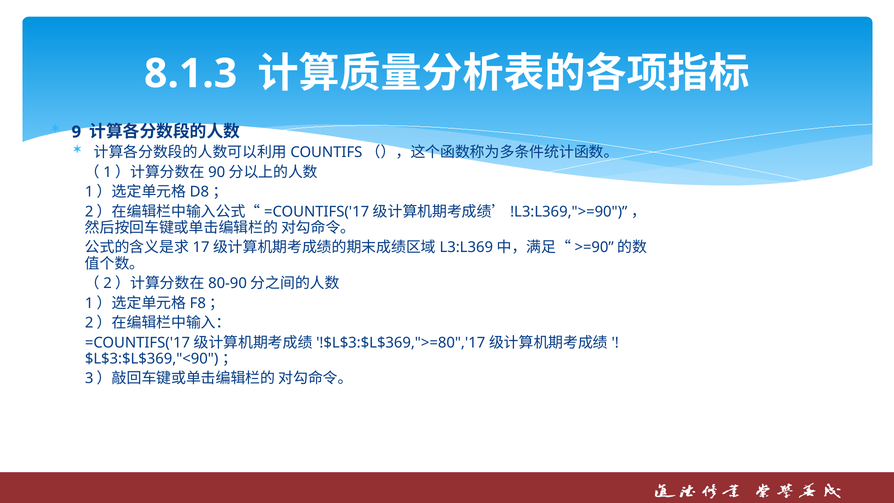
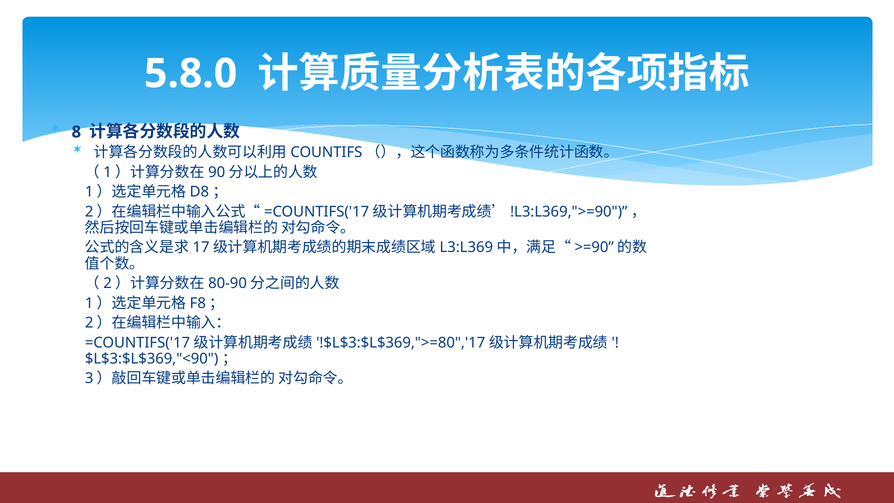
8.1.3: 8.1.3 -> 5.8.0 (191, 74)
9: 9 -> 8 (76, 132)
